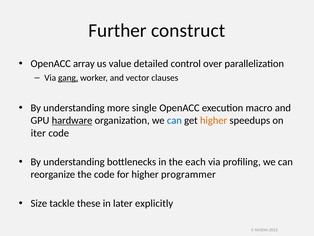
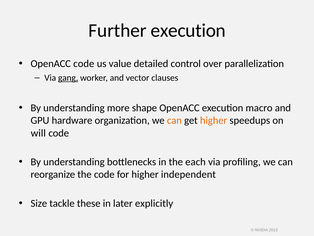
Further construct: construct -> execution (188, 30)
OpenACC array: array -> code (84, 64)
single: single -> shape (144, 108)
hardware underline: present -> none (72, 120)
can colour: blue -> orange (174, 120)
iter: iter -> will (38, 133)
programmer: programmer -> independent (188, 174)
